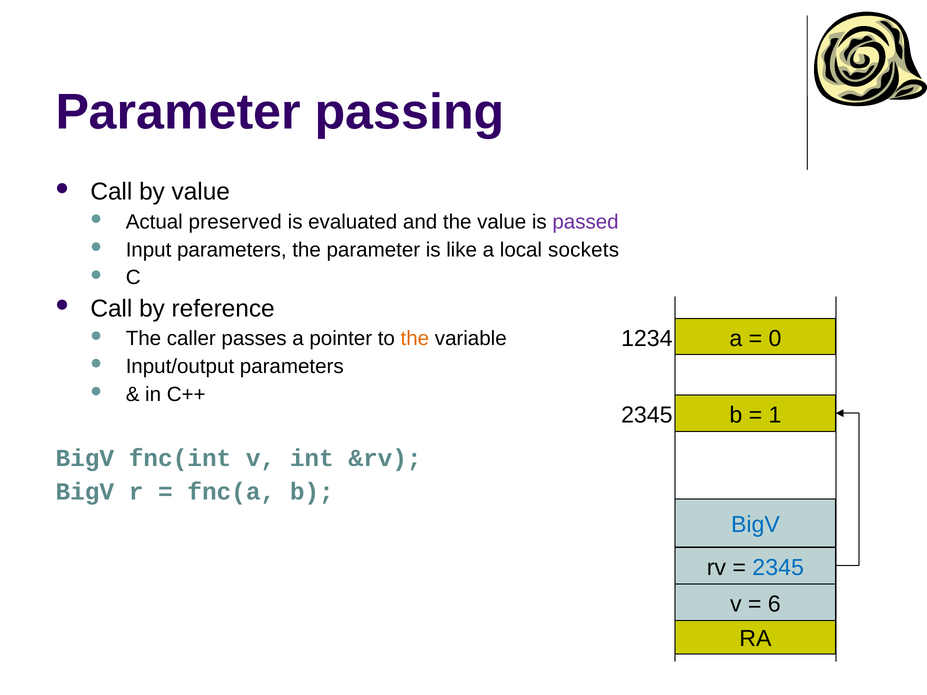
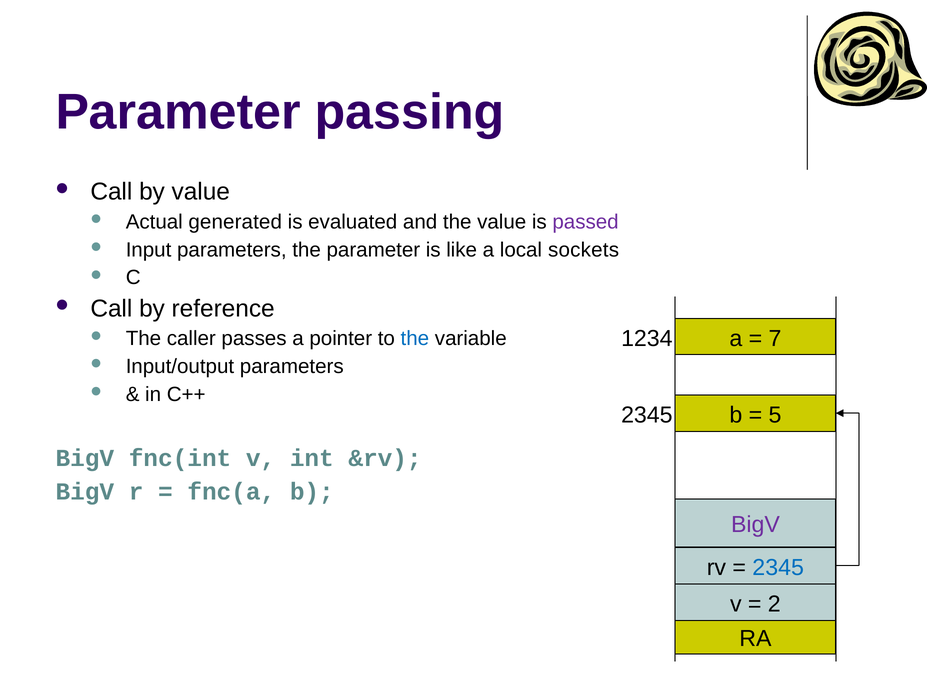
preserved: preserved -> generated (235, 222)
0: 0 -> 7 (775, 339)
the colour: orange -> blue (415, 339)
1: 1 -> 5 (775, 415)
BigV colour: blue -> purple (755, 525)
6: 6 -> 2 (774, 604)
